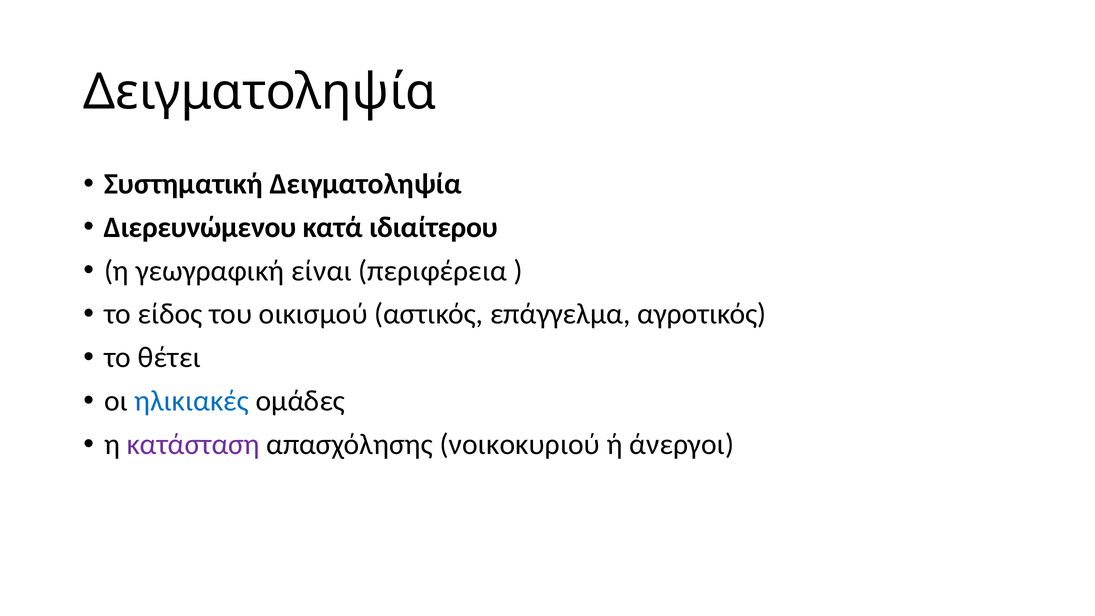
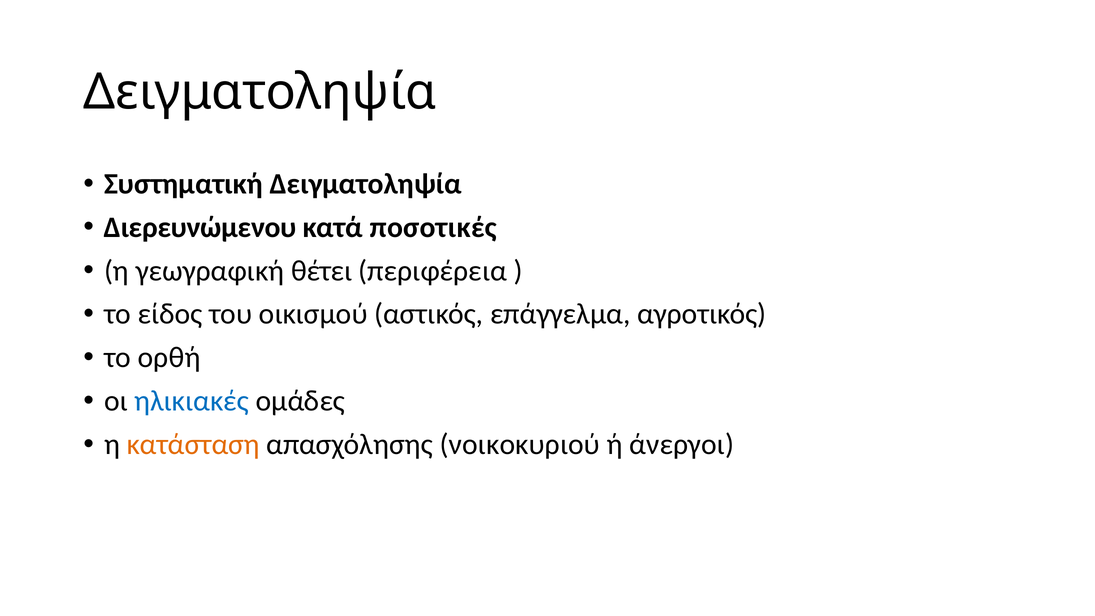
ιδιαίτερου: ιδιαίτερου -> ποσοτικές (433, 227)
είναι: είναι -> θέτει (322, 271)
θέτει: θέτει -> ορθή (169, 358)
κατάσταση colour: purple -> orange (193, 444)
